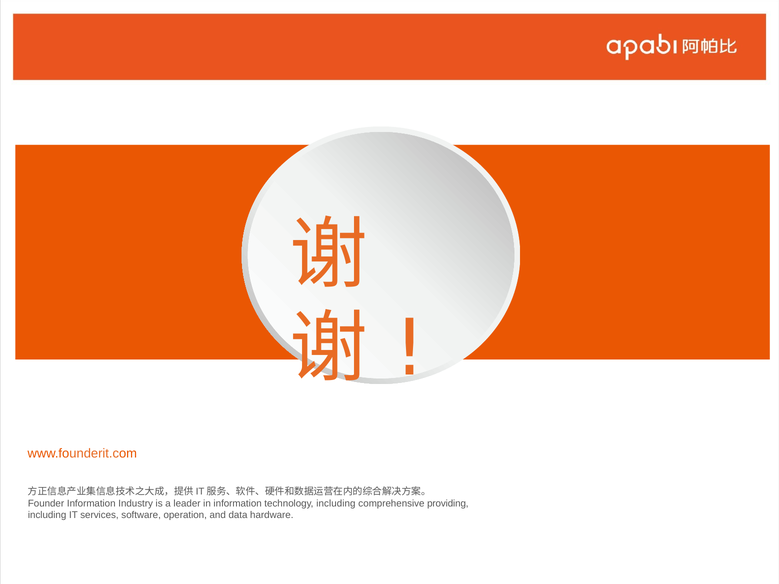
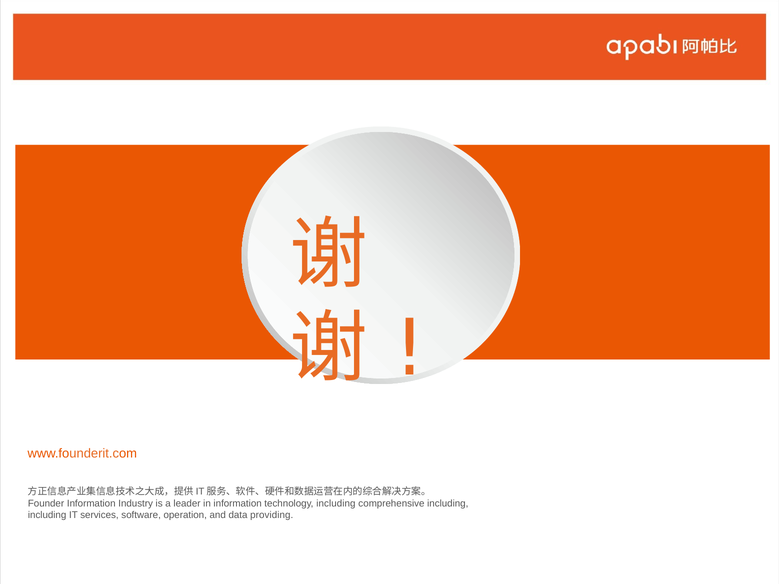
comprehensive providing: providing -> including (448, 504)
hardware: hardware -> providing (272, 515)
